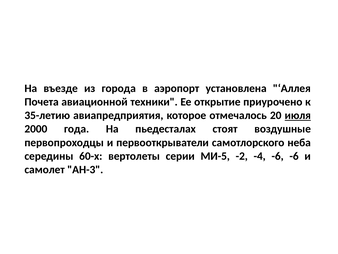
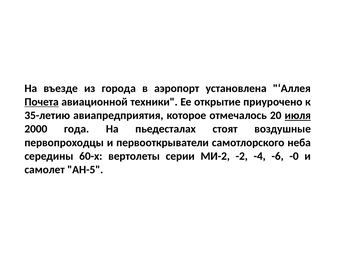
Почета underline: none -> present (42, 102)
МИ-5: МИ-5 -> МИ-2 (215, 156)
-6 -6: -6 -> -0 (294, 156)
АН-3: АН-3 -> АН-5 (85, 169)
